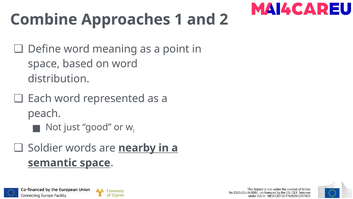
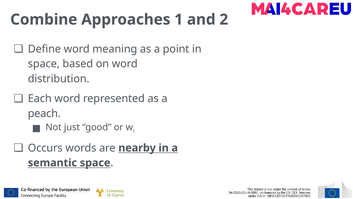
Soldier: Soldier -> Occurs (45, 148)
